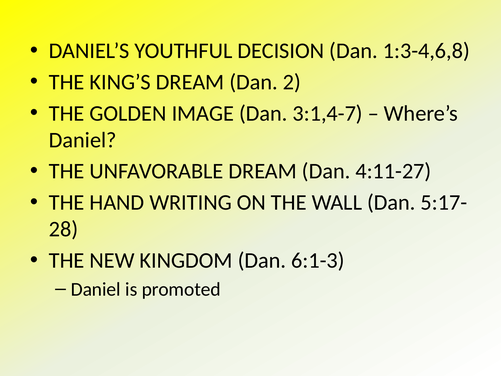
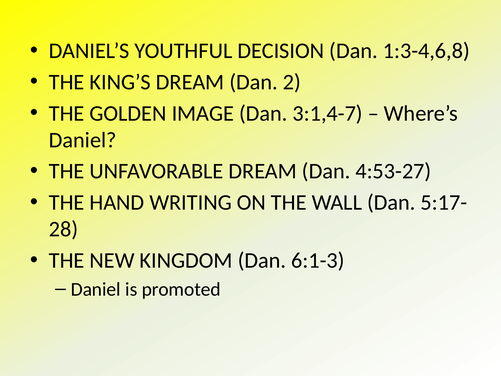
4:11-27: 4:11-27 -> 4:53-27 (393, 171)
